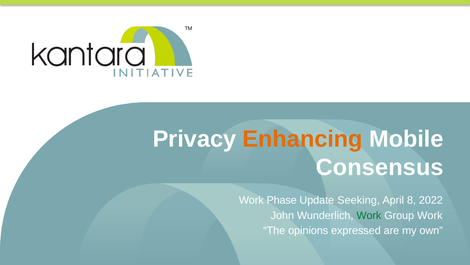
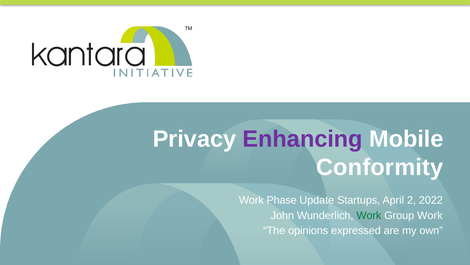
Enhancing colour: orange -> purple (303, 139)
Consensus: Consensus -> Conformity (380, 167)
Seeking: Seeking -> Startups (359, 200)
8: 8 -> 2 (411, 200)
